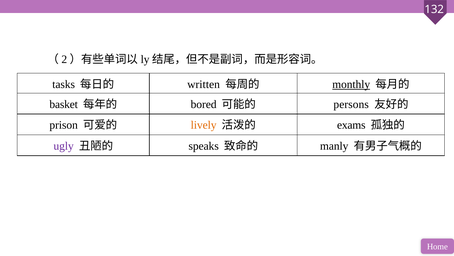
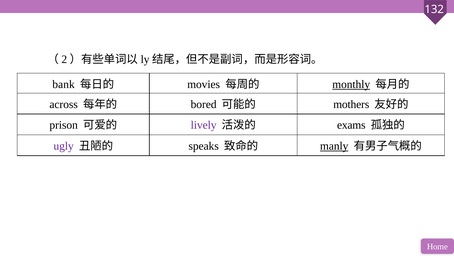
tasks: tasks -> bank (64, 84)
written: written -> movies (204, 84)
basket: basket -> across (64, 104)
persons: persons -> mothers (351, 104)
lively colour: orange -> purple (204, 125)
manly underline: none -> present (334, 146)
